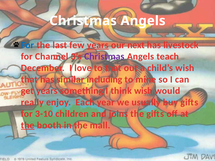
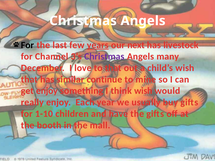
For colour: blue -> black (27, 45)
teach: teach -> many (168, 57)
including: including -> continue (104, 80)
get years: years -> enjoy (47, 91)
3-10: 3-10 -> 1-10 (44, 114)
joins: joins -> have (118, 114)
the underline: present -> none (28, 125)
